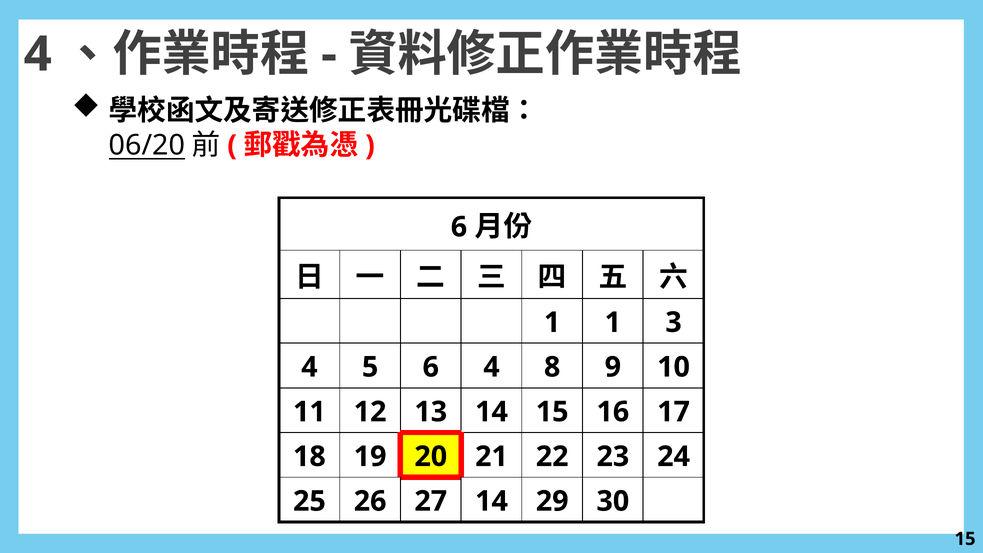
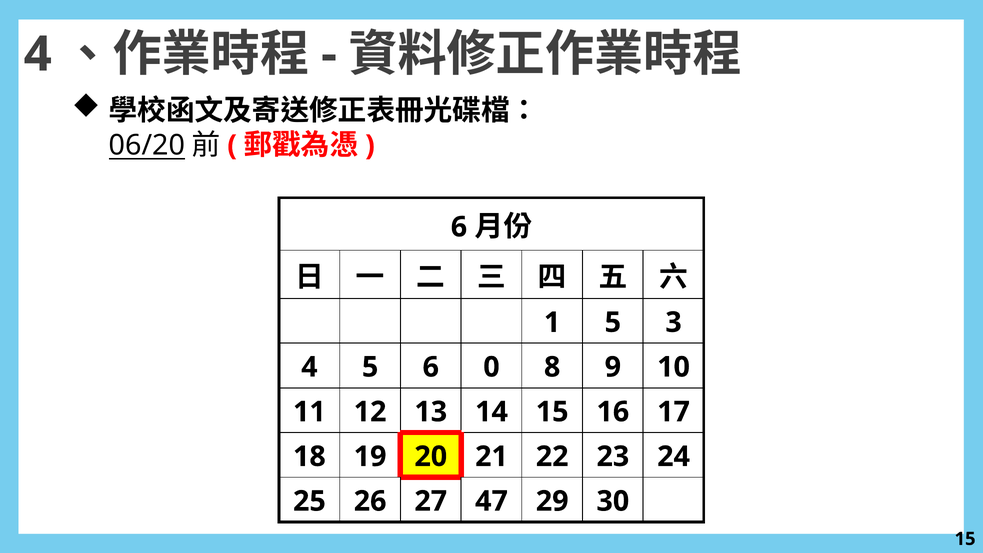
1 1: 1 -> 5 (613, 322)
6 4: 4 -> 0 (491, 367)
27 14: 14 -> 47 (492, 501)
